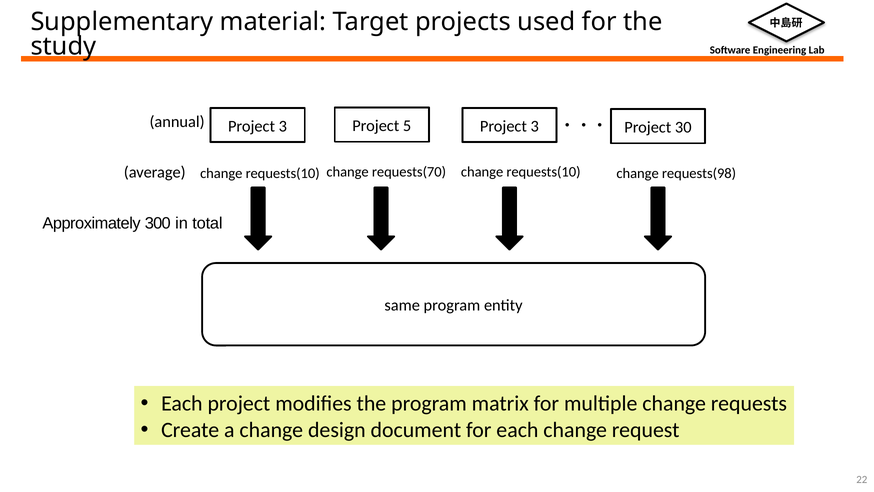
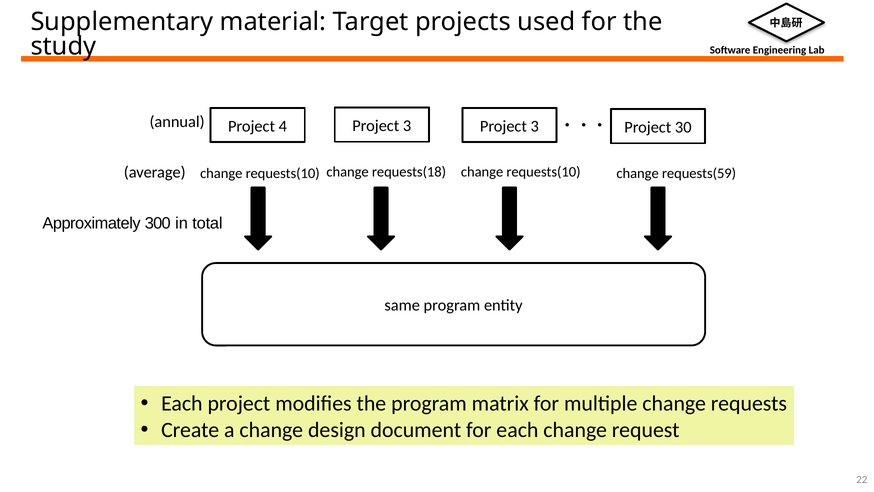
5: 5 -> 3 (407, 126)
3: 3 -> 4 (283, 126)
requests(70: requests(70 -> requests(18 (409, 172)
requests(98: requests(98 -> requests(59 (699, 173)
